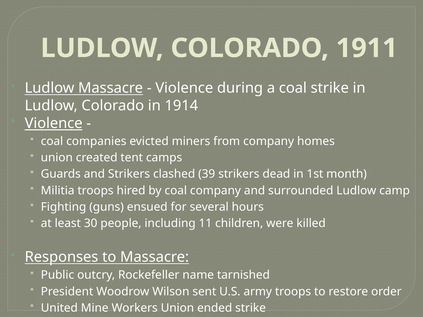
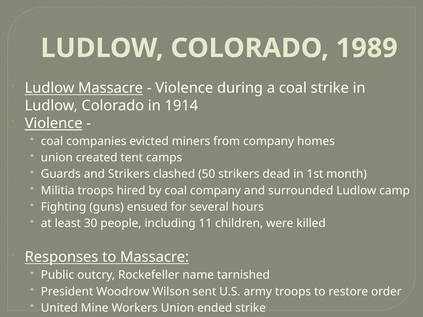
1911: 1911 -> 1989 (367, 48)
39: 39 -> 50 (207, 174)
